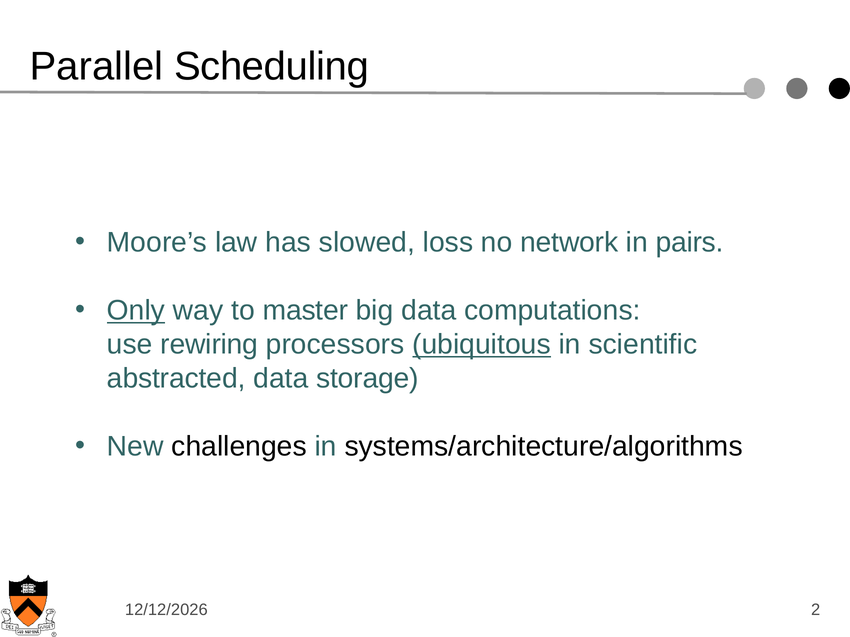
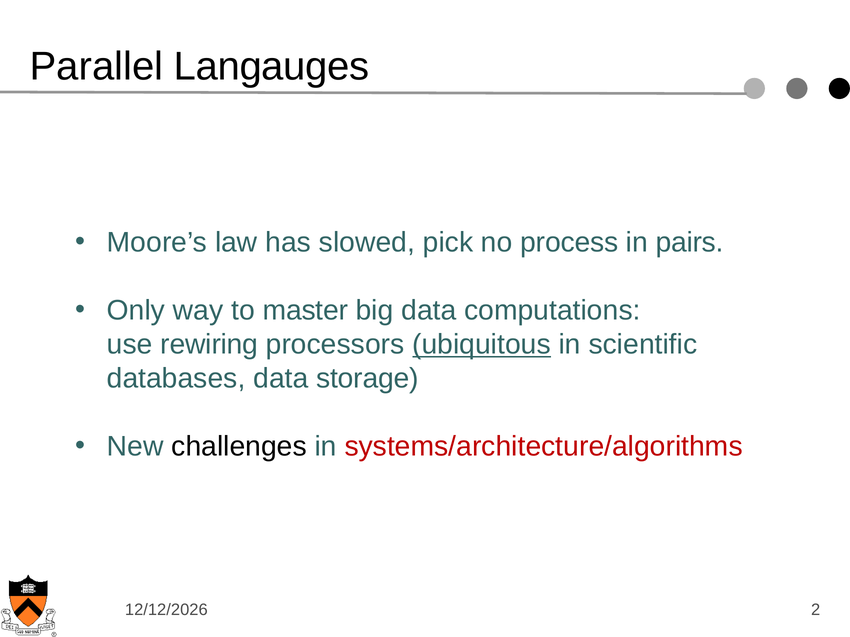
Scheduling: Scheduling -> Langauges (271, 67)
loss: loss -> pick (448, 243)
network: network -> process (569, 243)
Only underline: present -> none (136, 311)
abstracted: abstracted -> databases (176, 379)
systems/architecture/algorithms colour: black -> red (544, 447)
